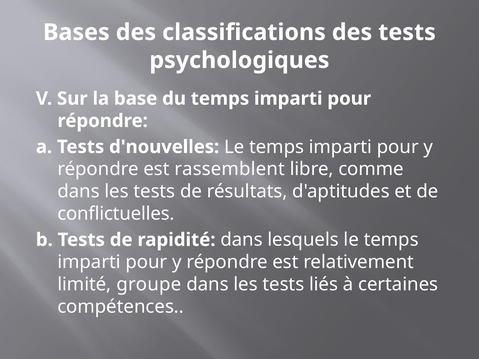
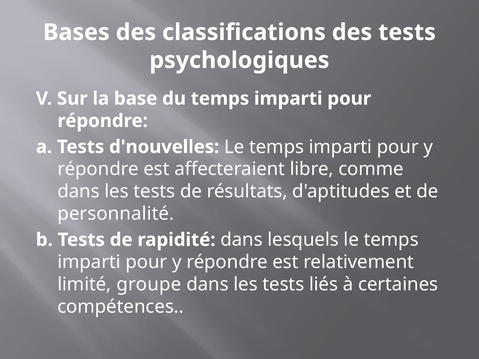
rassemblent: rassemblent -> affecteraient (230, 169)
conflictuelles: conflictuelles -> personnalité (116, 214)
